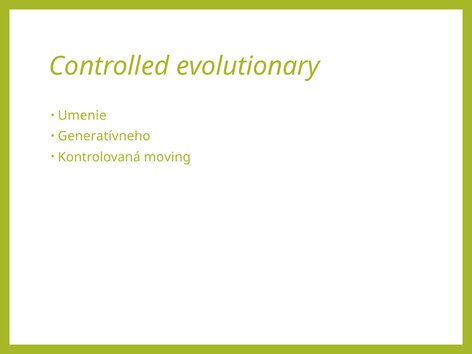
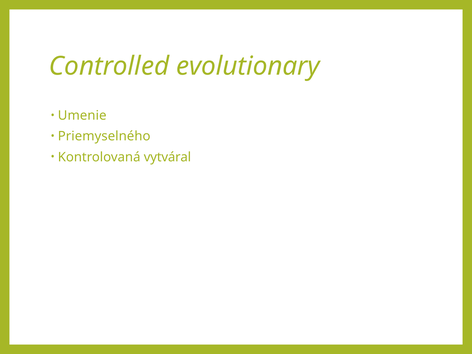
Generatívneho: Generatívneho -> Priemyselného (104, 136)
moving: moving -> vytváral (167, 157)
